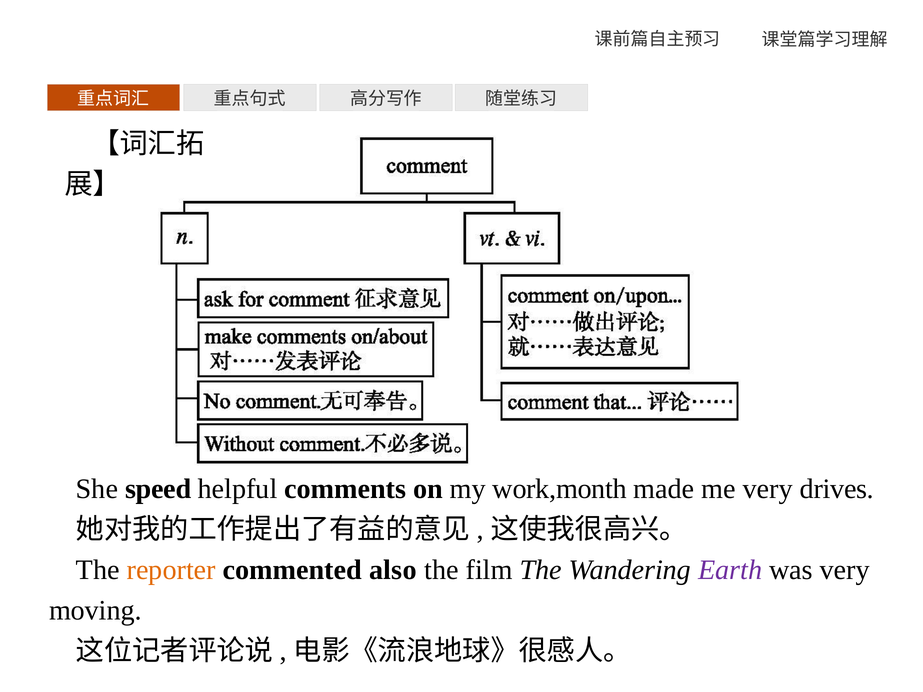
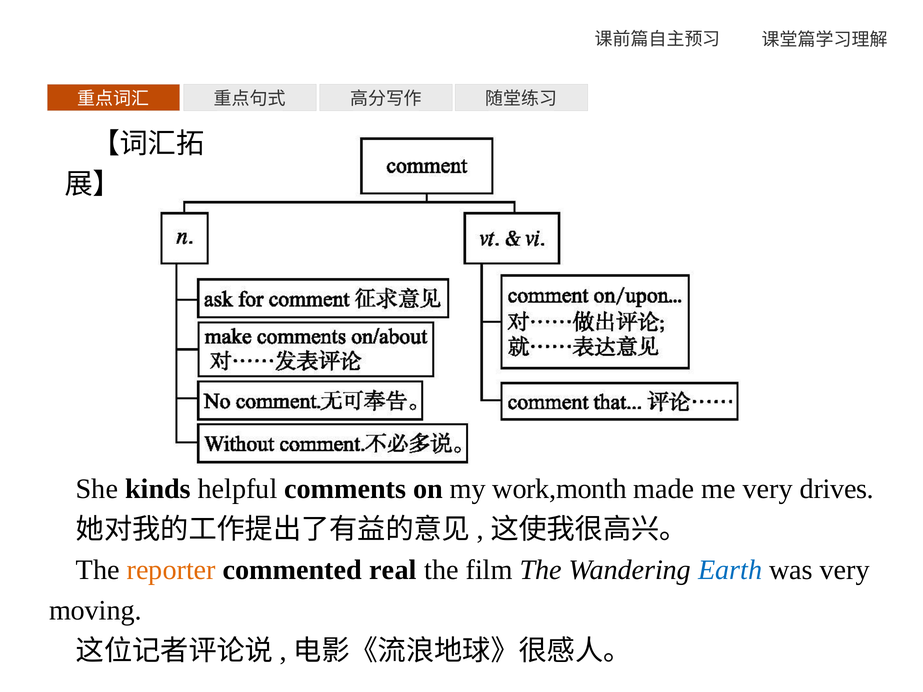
speed: speed -> kinds (158, 489)
also: also -> real (393, 570)
Earth colour: purple -> blue (730, 570)
